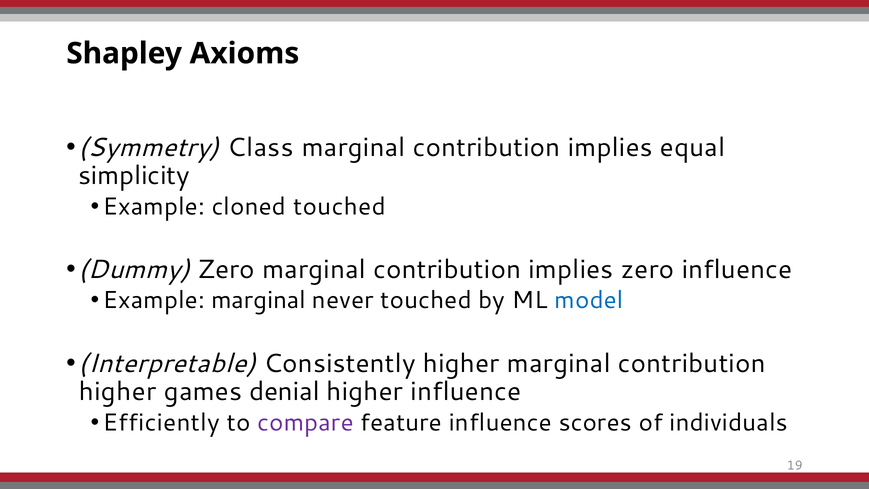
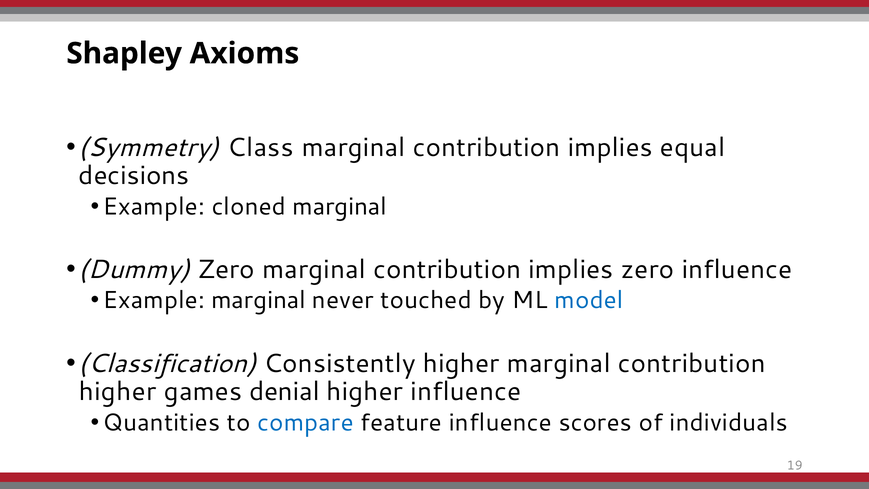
simplicity: simplicity -> decisions (134, 176)
cloned touched: touched -> marginal (340, 207)
Interpretable: Interpretable -> Classification (168, 363)
Efficiently: Efficiently -> Quantities (162, 422)
compare colour: purple -> blue (305, 422)
